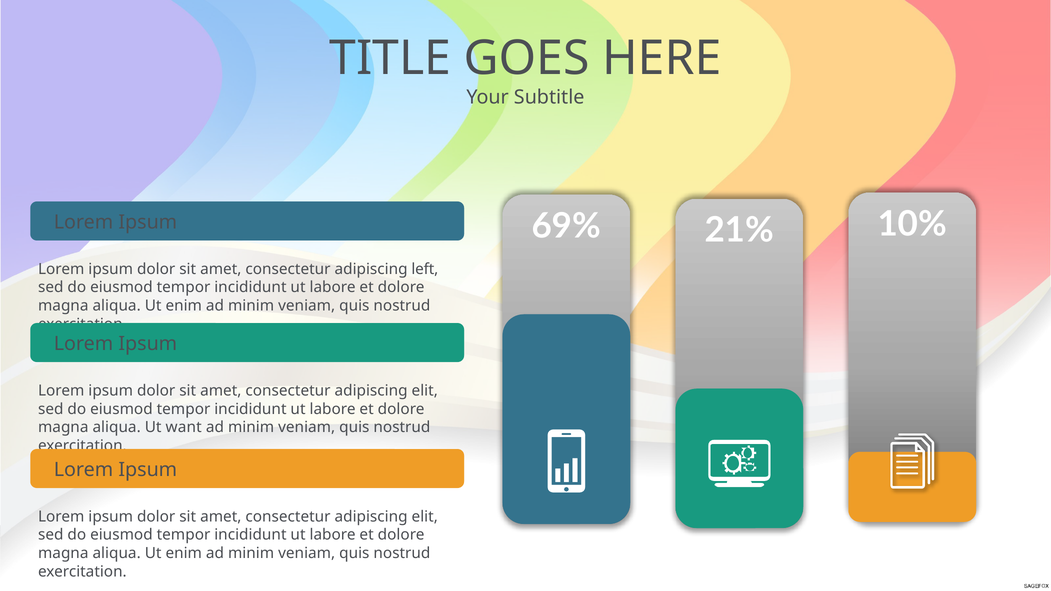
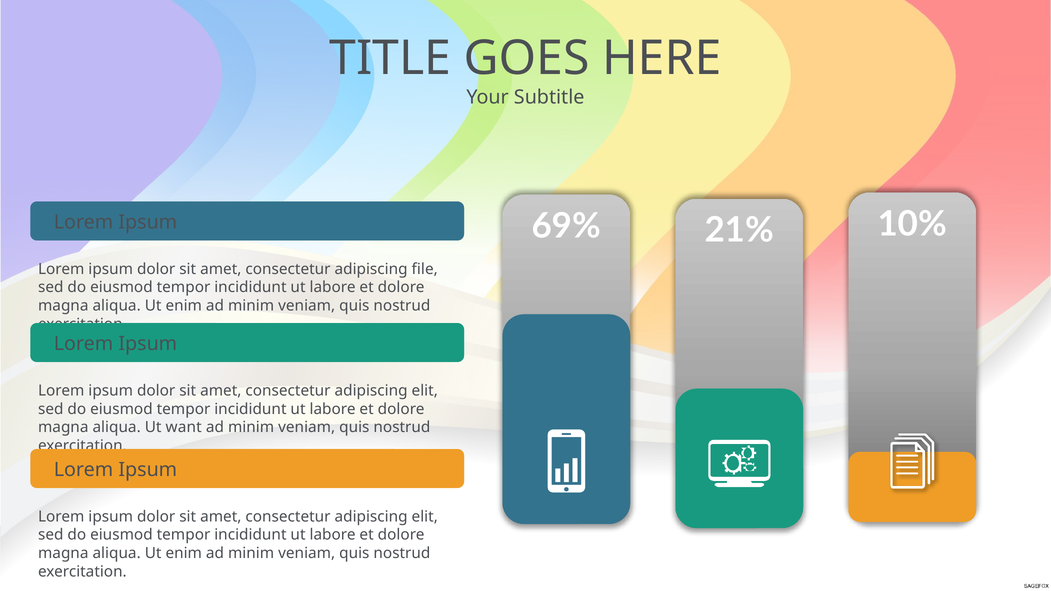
left: left -> file (425, 269)
